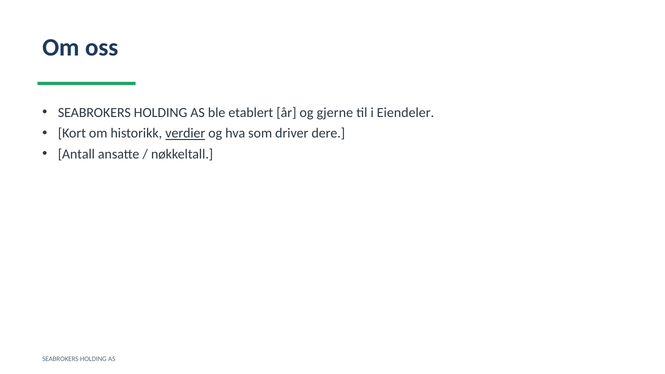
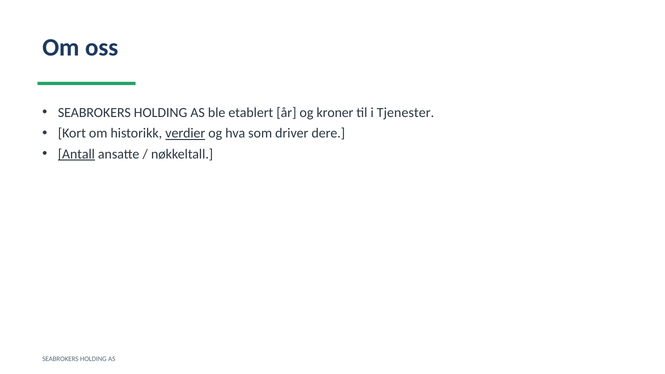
gjerne: gjerne -> kroner (335, 113)
Eiendeler: Eiendeler -> Tjenester (406, 113)
Antall underline: none -> present (76, 154)
